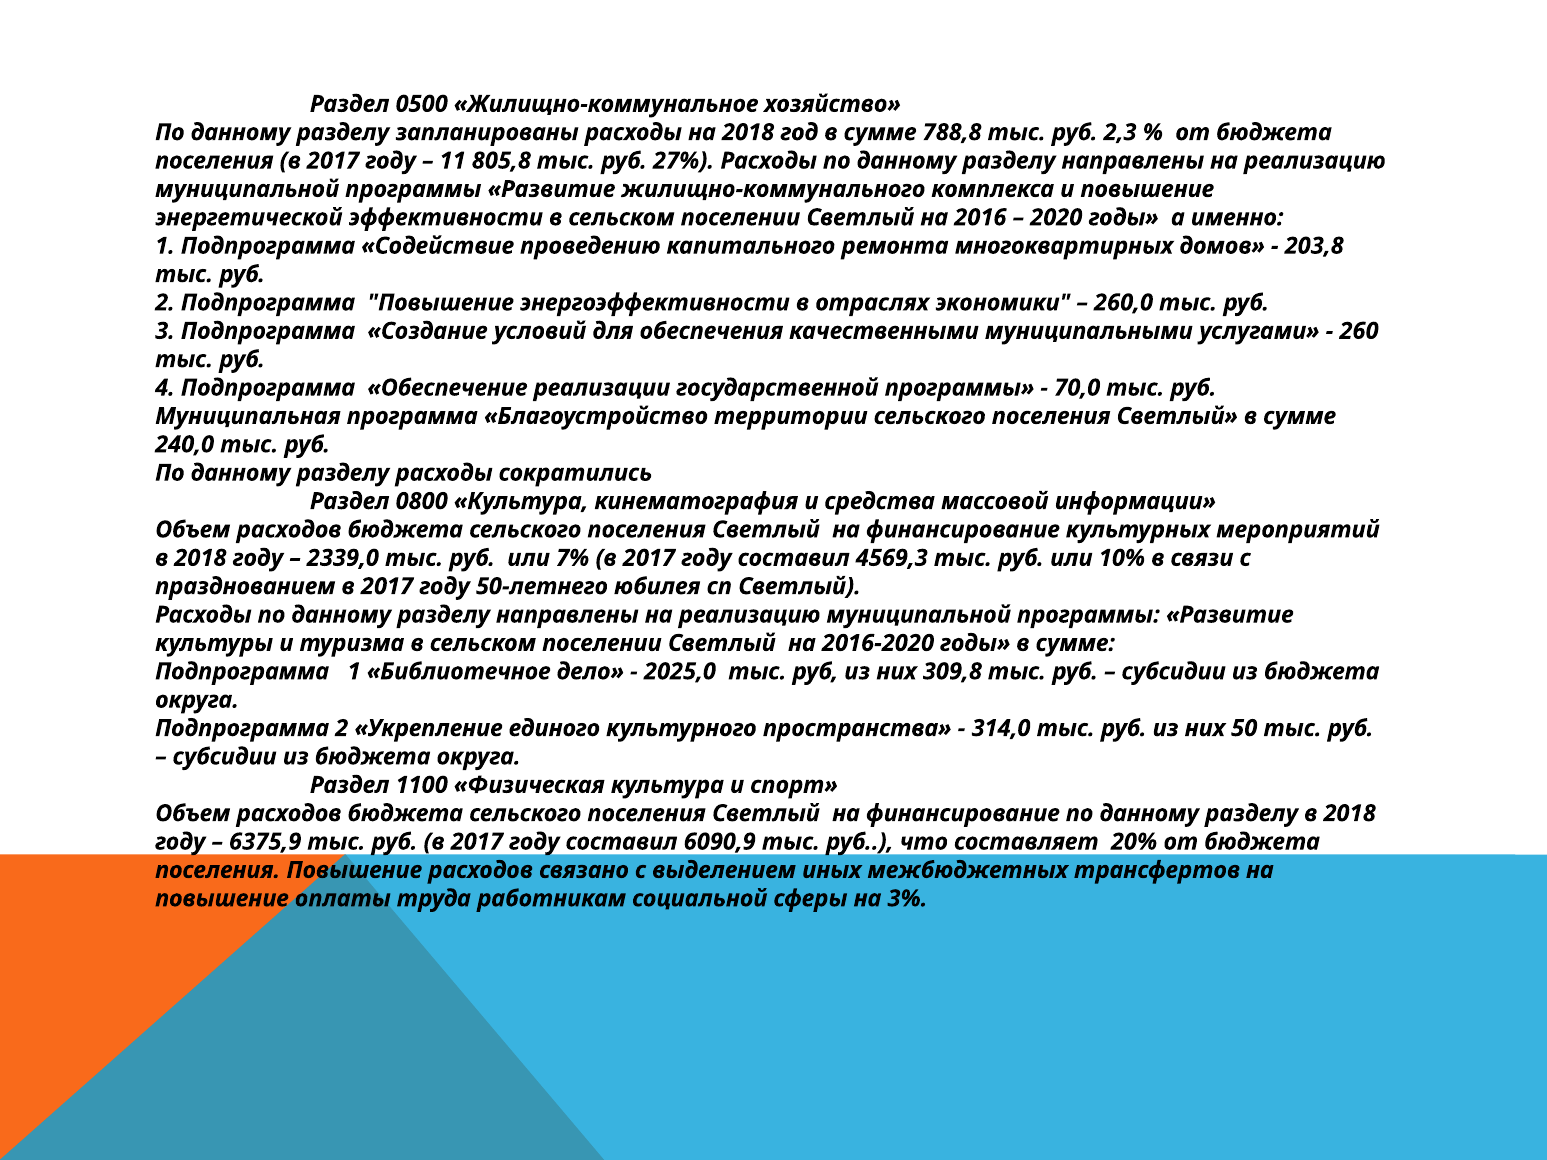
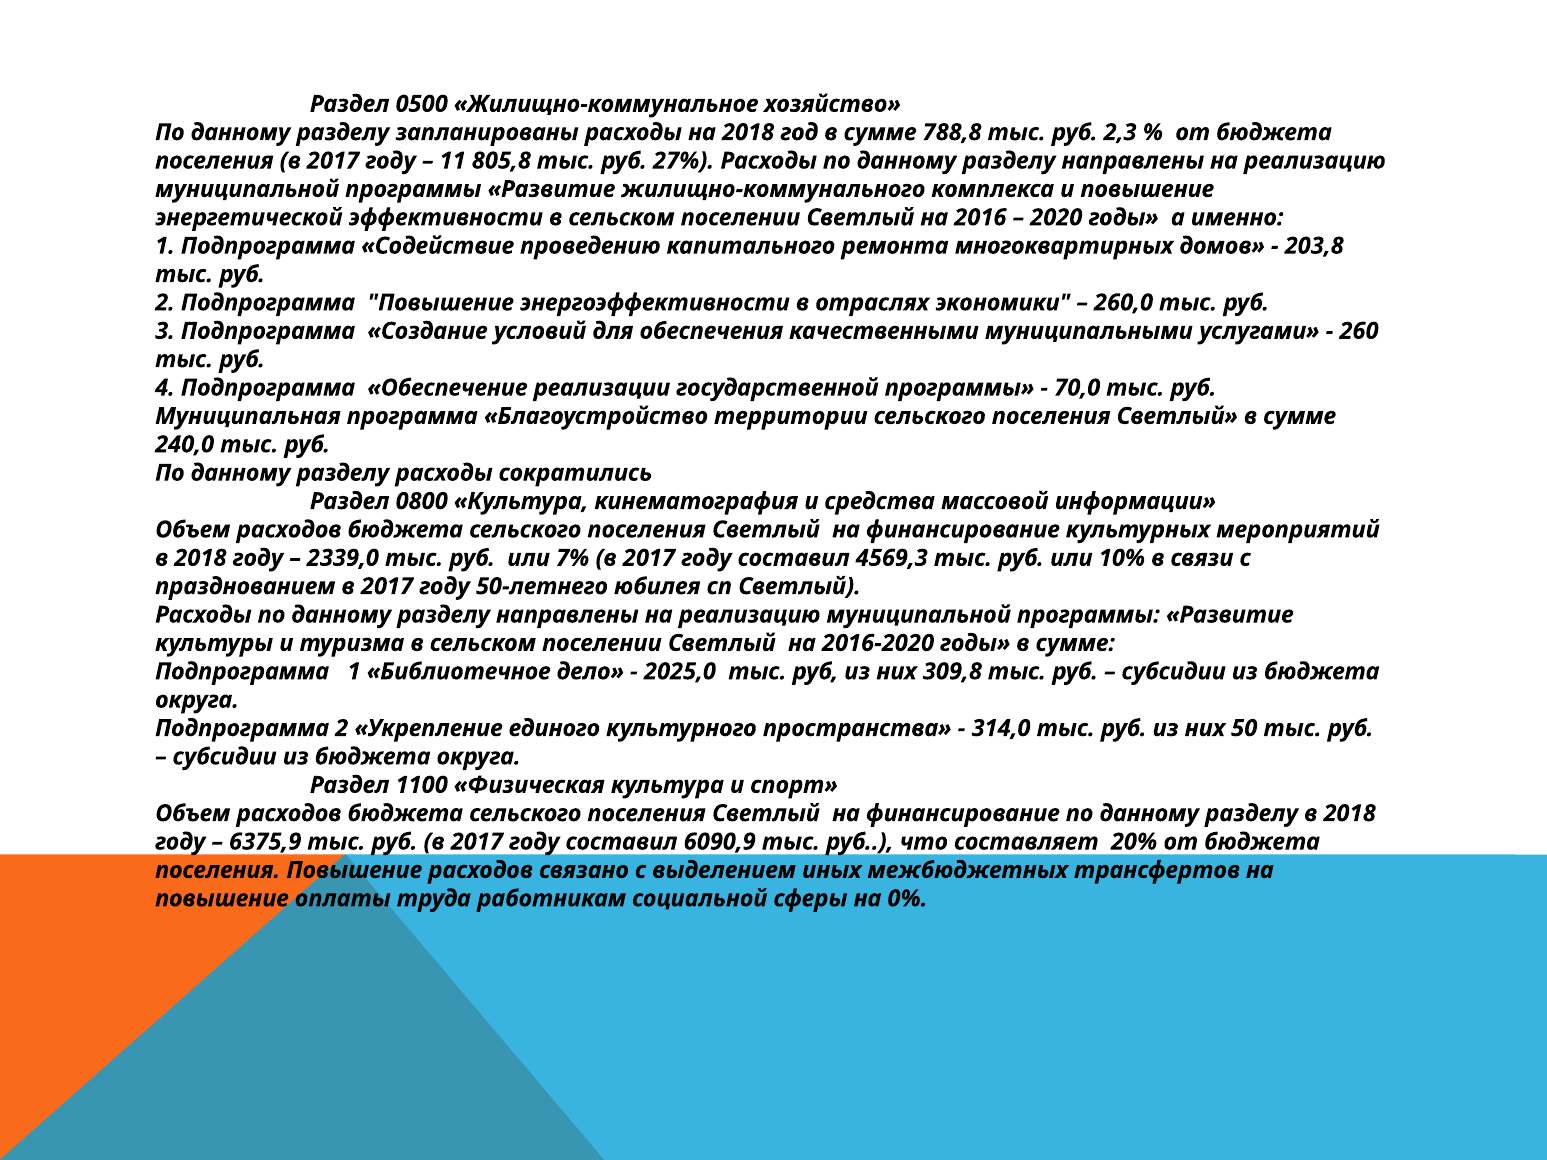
3%: 3% -> 0% (907, 899)
